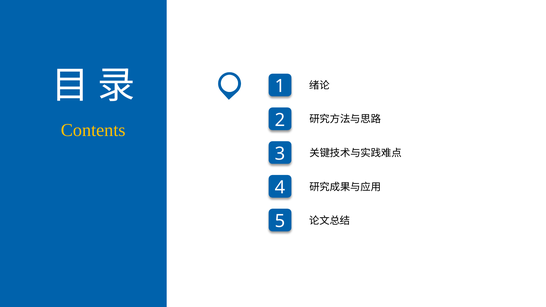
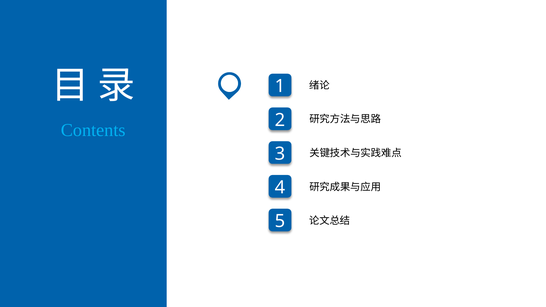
Contents colour: yellow -> light blue (93, 130)
